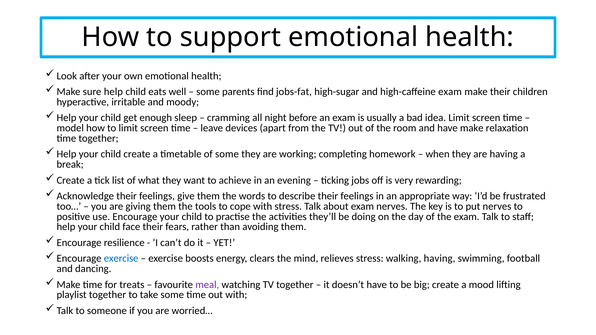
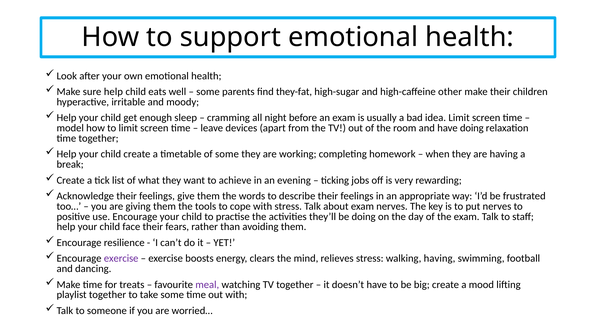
jobs-fat: jobs-fat -> they-fat (294, 92)
high-caffeine exam: exam -> other (450, 92)
have make: make -> doing (472, 128)
exercise colour: blue -> purple (121, 259)
